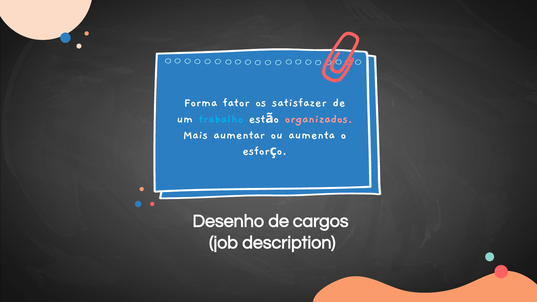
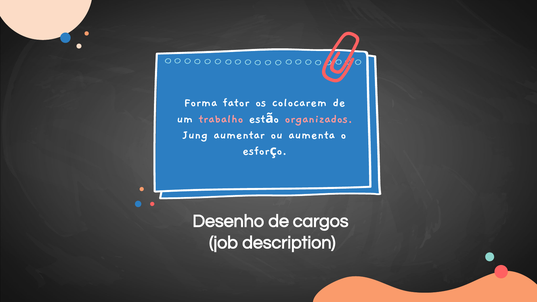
satisfazer: satisfazer -> colocarem (299, 102)
trabalho colour: light blue -> pink (221, 118)
Mais: Mais -> Jung (195, 134)
